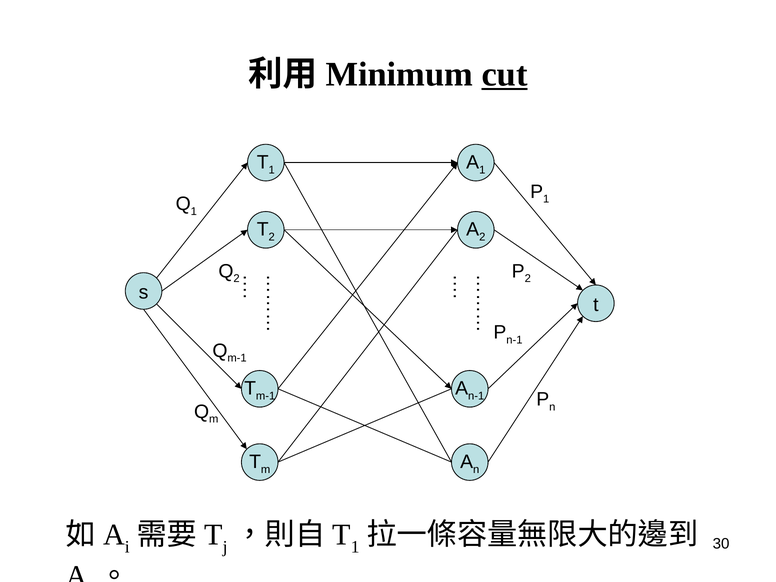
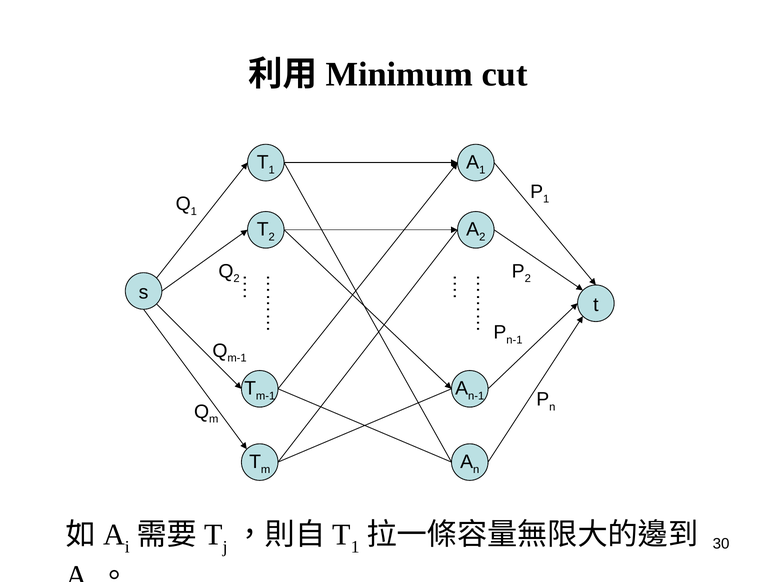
cut underline: present -> none (505, 74)
